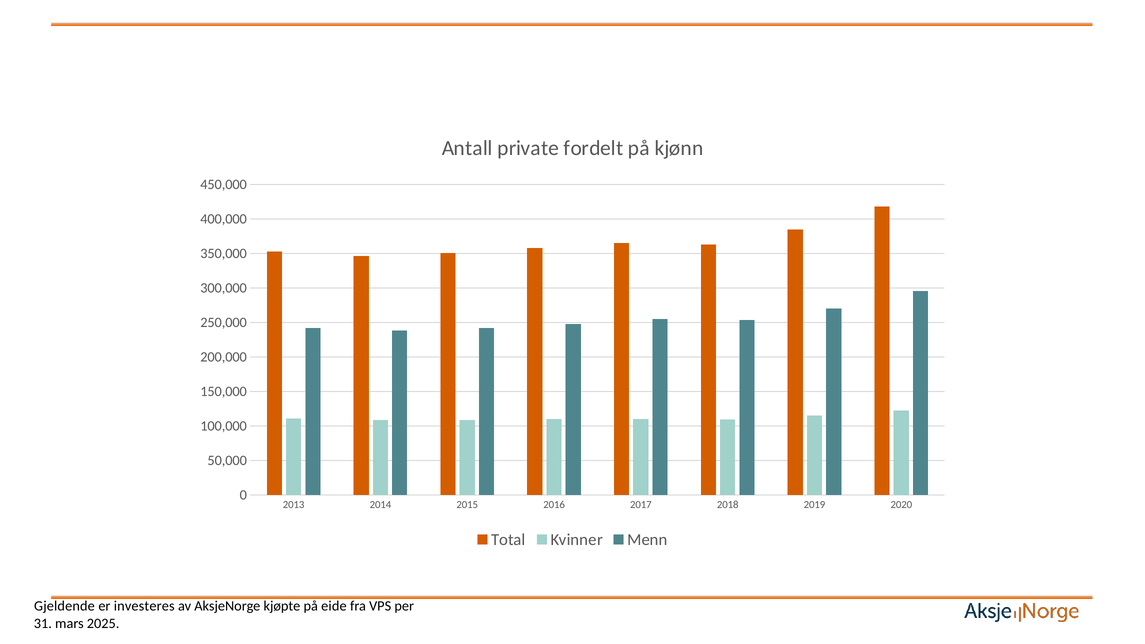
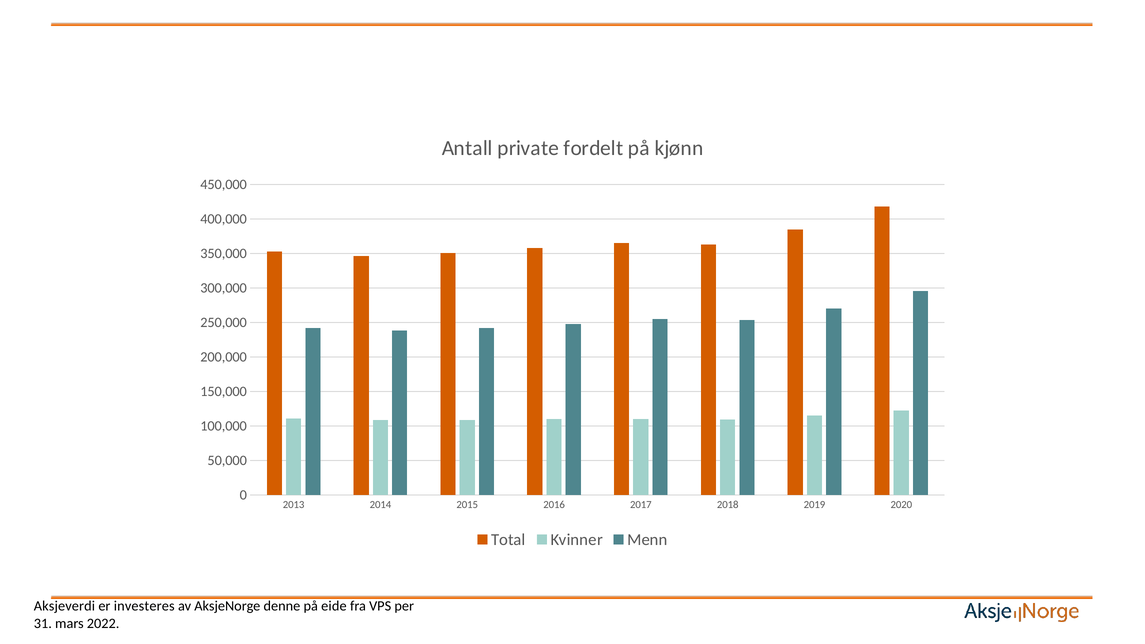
Gjeldende: Gjeldende -> Aksjeverdi (64, 606)
kjøpte: kjøpte -> denne (282, 606)
2025: 2025 -> 2022 (103, 623)
